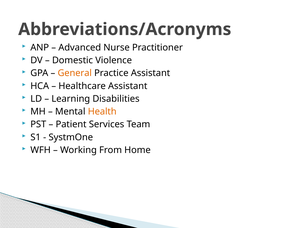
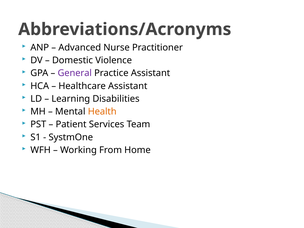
General colour: orange -> purple (75, 73)
